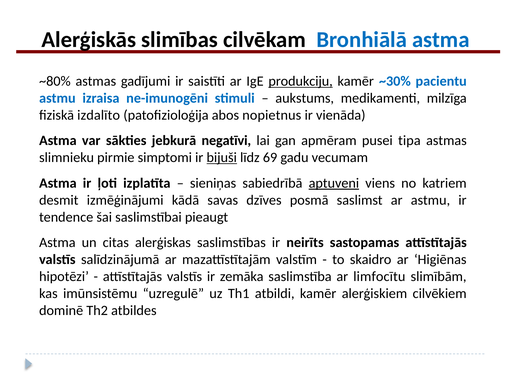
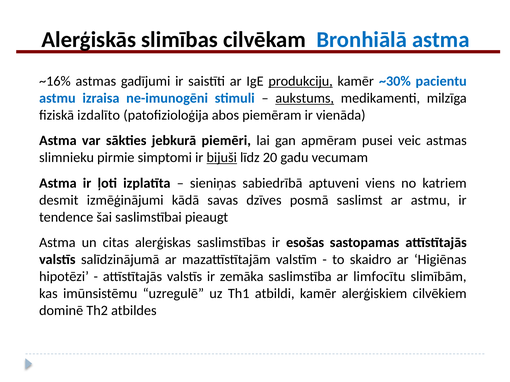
~80%: ~80% -> ~16% (55, 81)
aukstums underline: none -> present (305, 98)
nopietnus: nopietnus -> piemēram (272, 115)
negatīvi: negatīvi -> piemēri (226, 141)
tipa: tipa -> veic (409, 141)
69: 69 -> 20 (270, 158)
aptuveni underline: present -> none (334, 183)
neirīts: neirīts -> esošas (305, 243)
